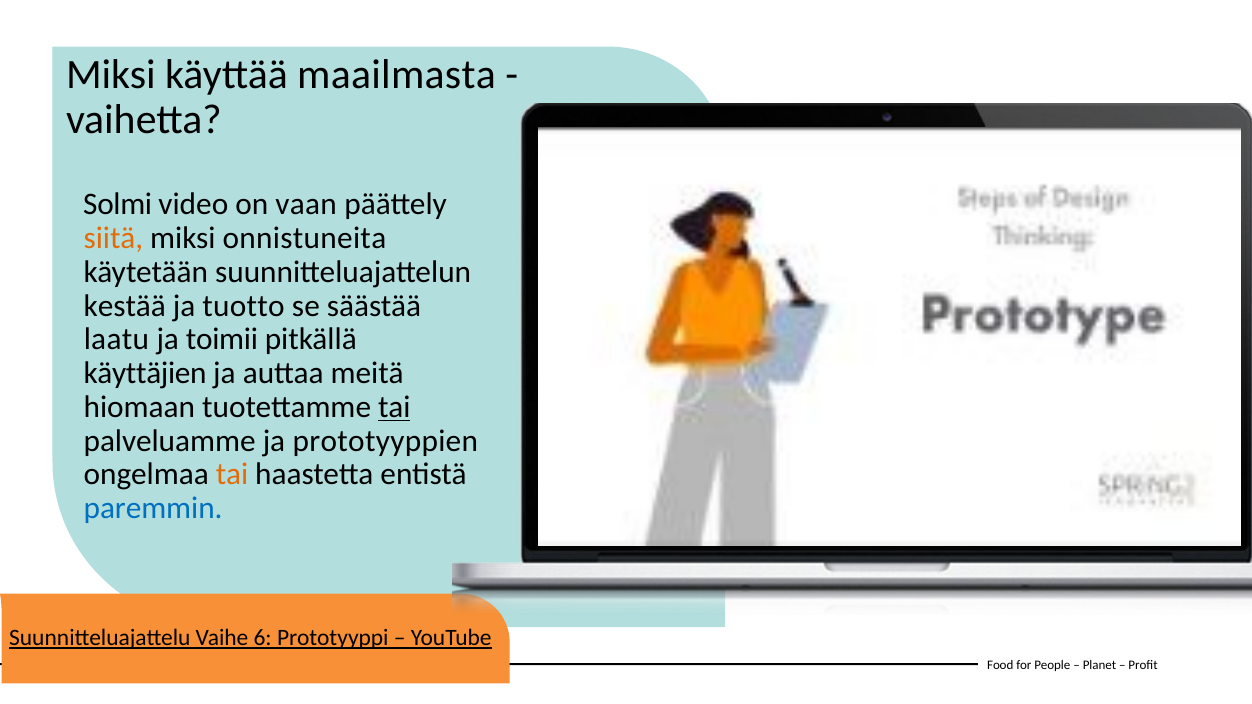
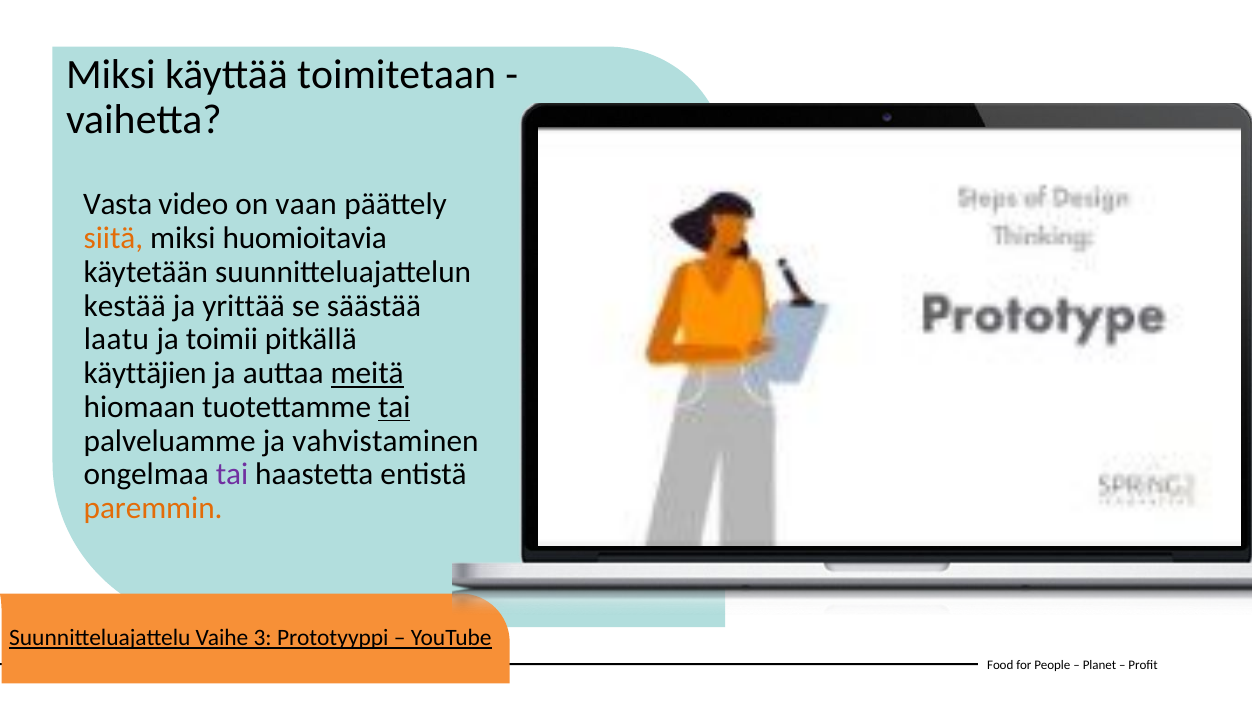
maailmasta: maailmasta -> toimitetaan (397, 75)
Solmi: Solmi -> Vasta (118, 204)
onnistuneita: onnistuneita -> huomioitavia (305, 238)
tuotto: tuotto -> yrittää (244, 306)
meitä underline: none -> present (367, 373)
prototyyppien: prototyyppien -> vahvistaminen (385, 441)
tai colour: orange -> purple (232, 475)
paremmin colour: blue -> orange (153, 509)
6: 6 -> 3 (263, 638)
